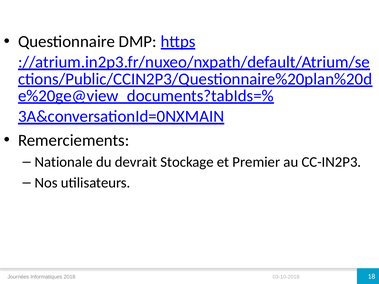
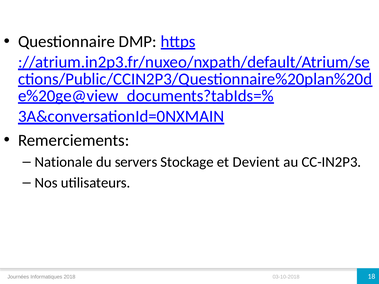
devrait: devrait -> servers (136, 162)
Premier: Premier -> Devient (256, 162)
